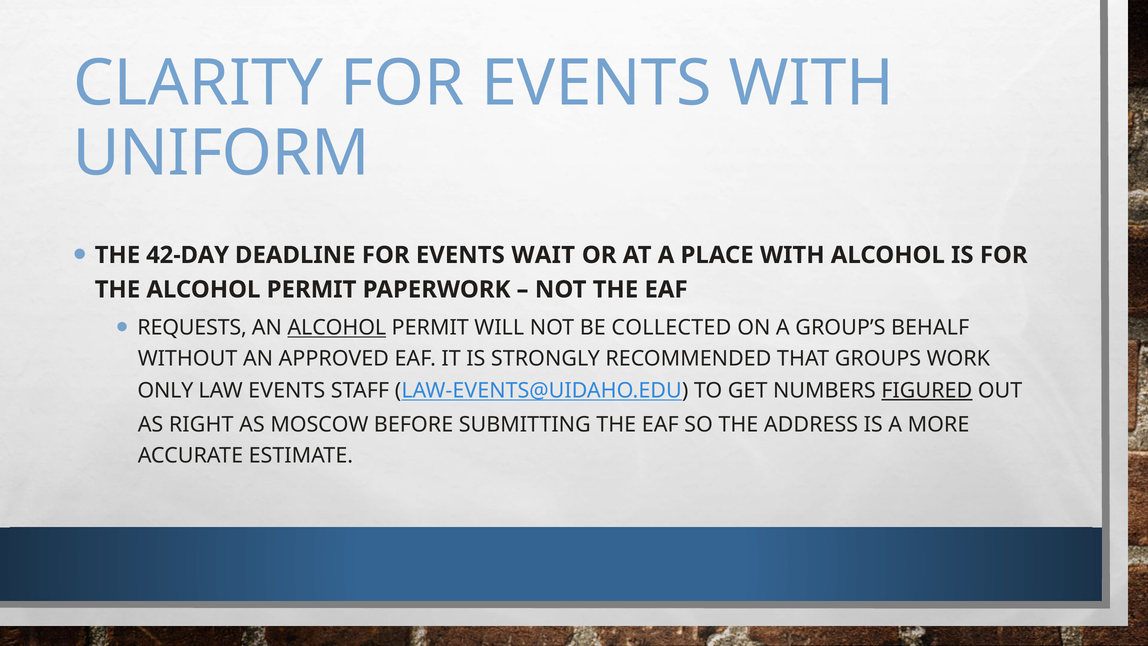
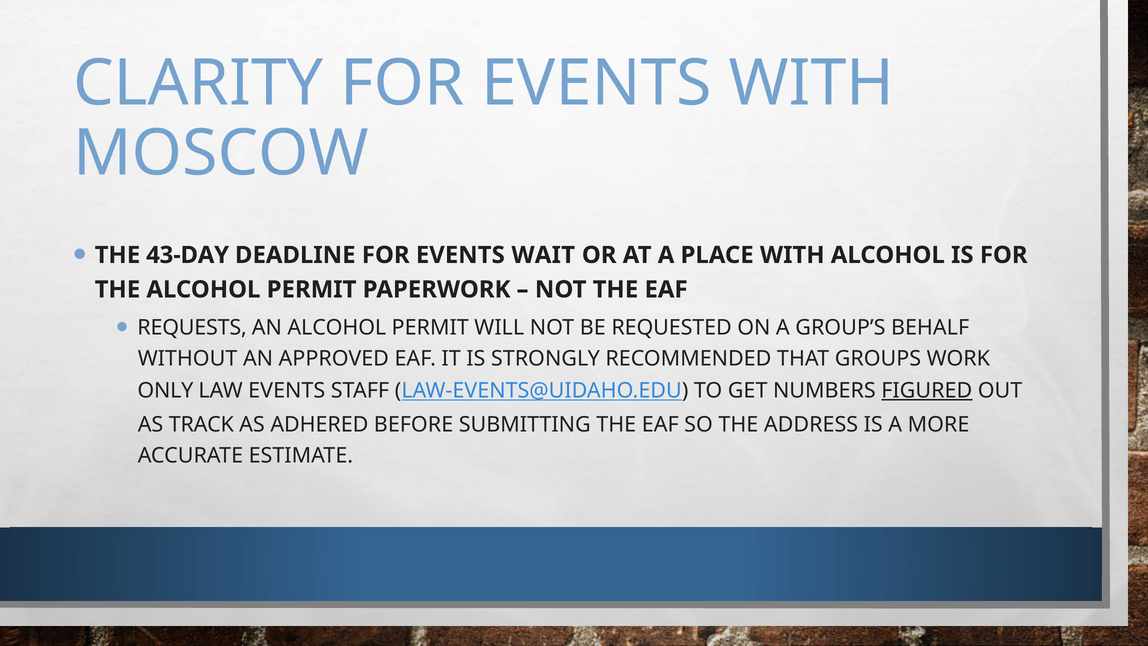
UNIFORM: UNIFORM -> MOSCOW (221, 153)
42-DAY: 42-DAY -> 43-DAY (188, 255)
ALCOHOL underline: present -> none (337, 328)
COLLECTED: COLLECTED -> REQUESTED (672, 328)
RIGHT: RIGHT -> TRACK (201, 425)
MOSCOW: MOSCOW -> ADHERED (319, 425)
